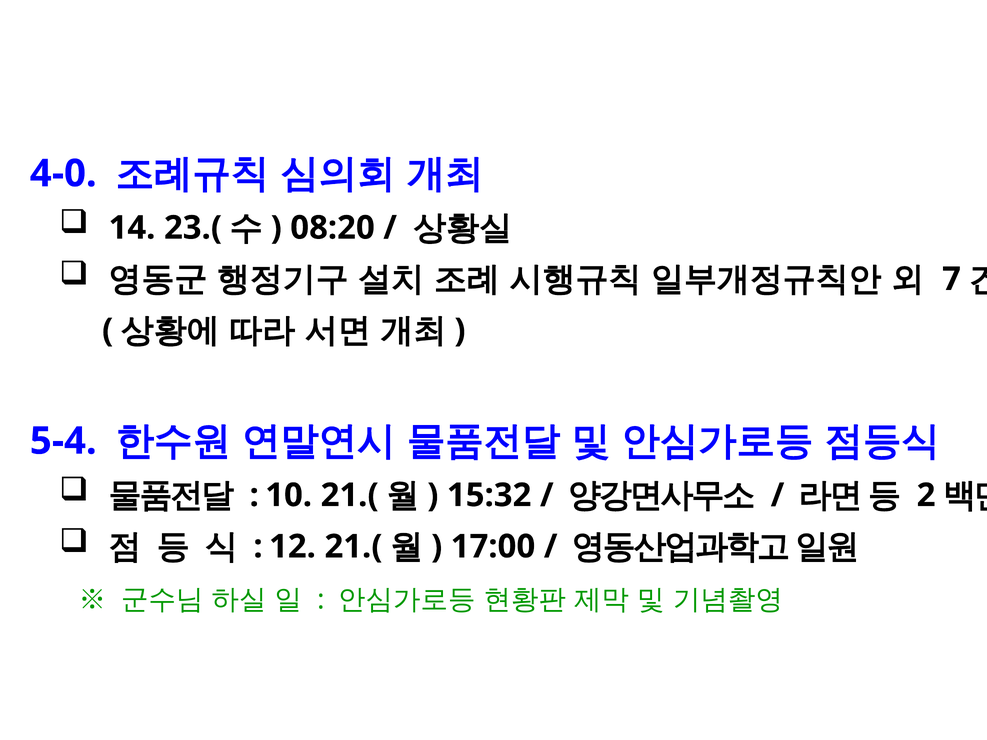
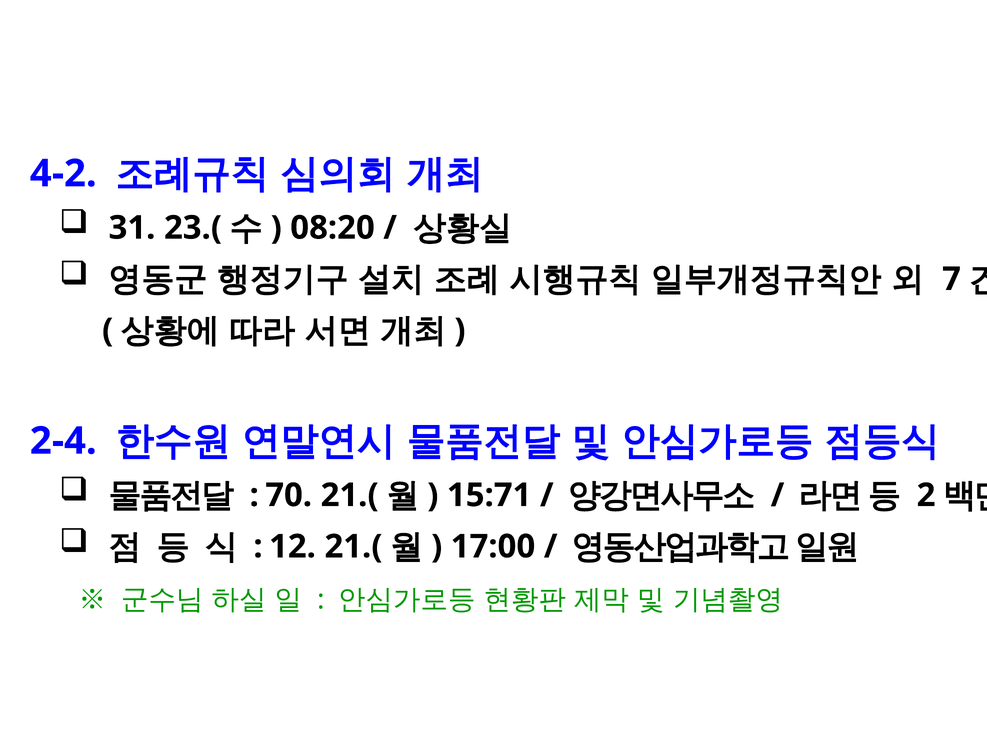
4-0: 4-0 -> 4-2 (63, 174)
14: 14 -> 31 (132, 228)
5-4: 5-4 -> 2-4 (63, 441)
10: 10 -> 70 (289, 495)
15:32: 15:32 -> 15:71 (489, 495)
